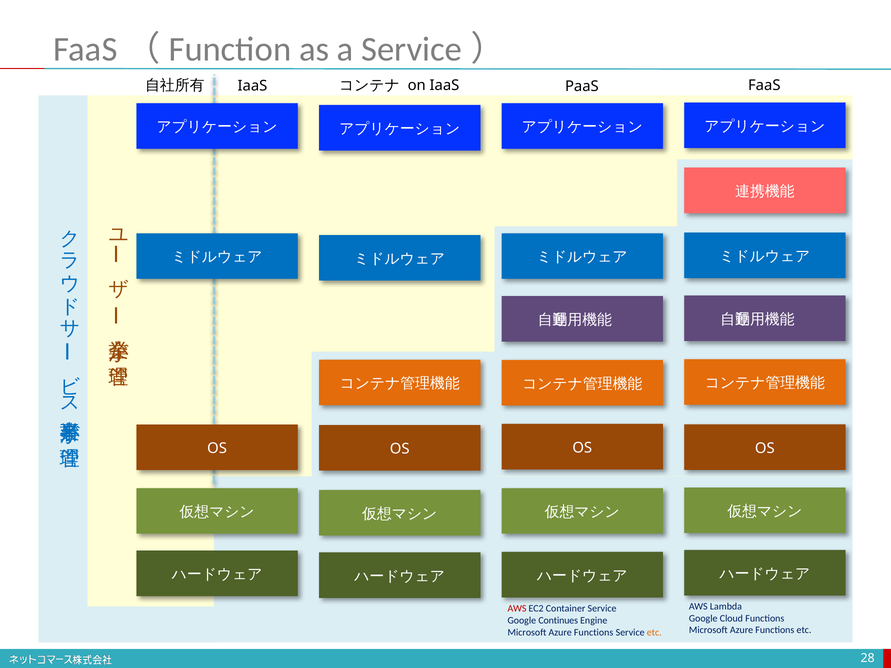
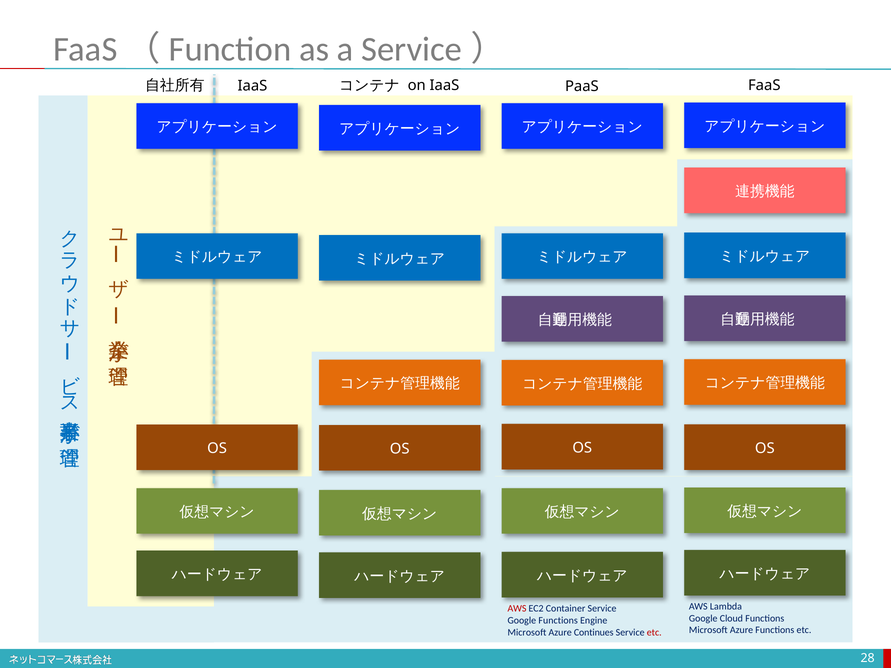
Google Continues: Continues -> Functions (558, 621)
Functions: Functions -> Continues (594, 633)
etc colour: orange -> red (654, 633)
